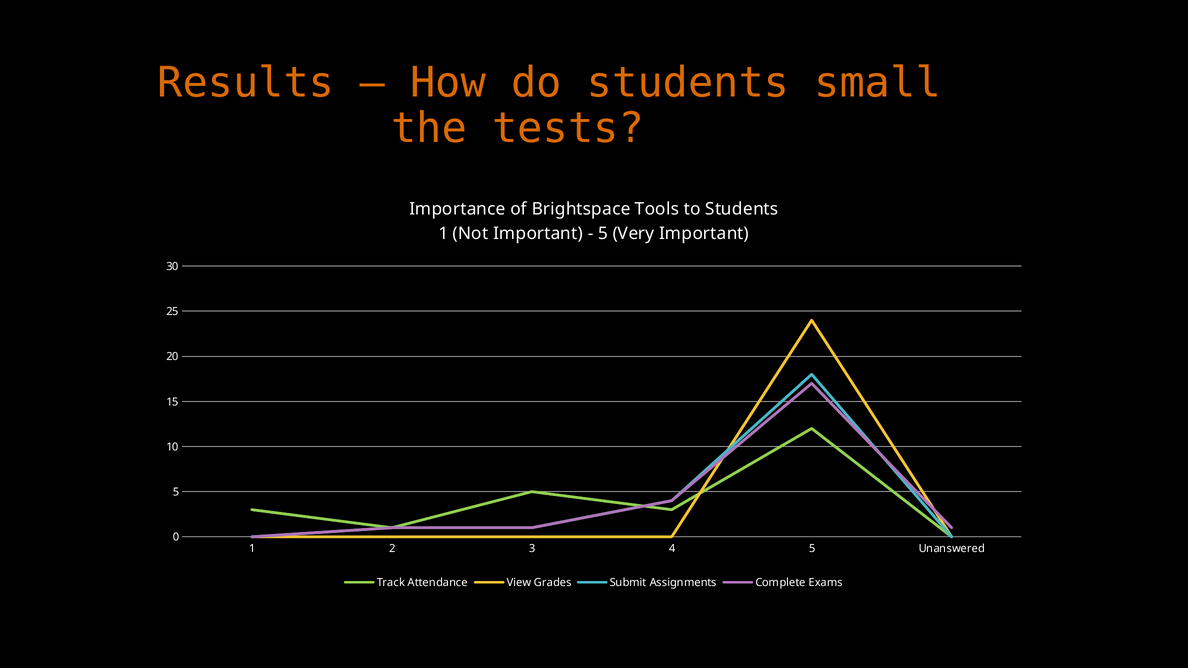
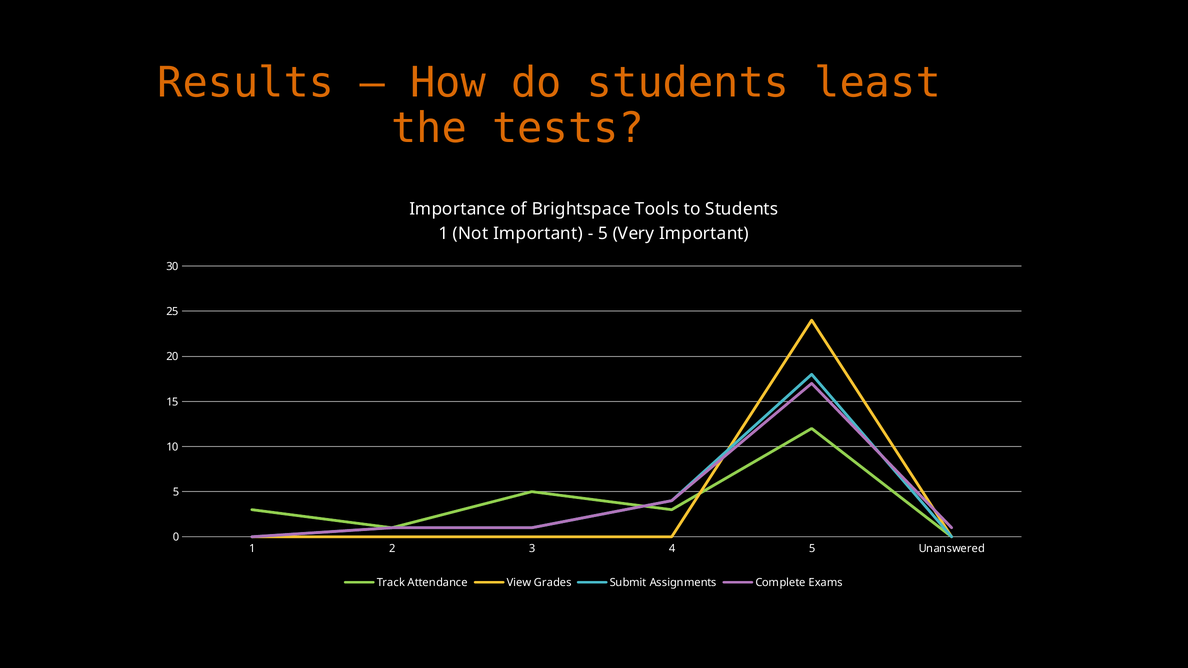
small: small -> least (878, 83)
